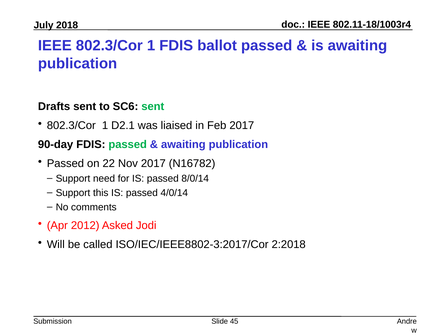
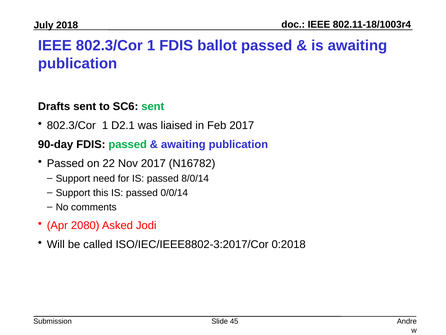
4/0/14: 4/0/14 -> 0/0/14 (174, 193)
2012: 2012 -> 2080 (85, 225)
2:2018: 2:2018 -> 0:2018 (289, 244)
